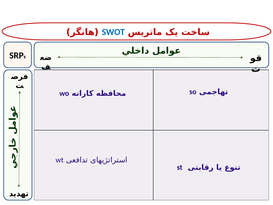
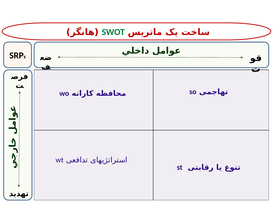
SWOT colour: blue -> green (113, 32)
